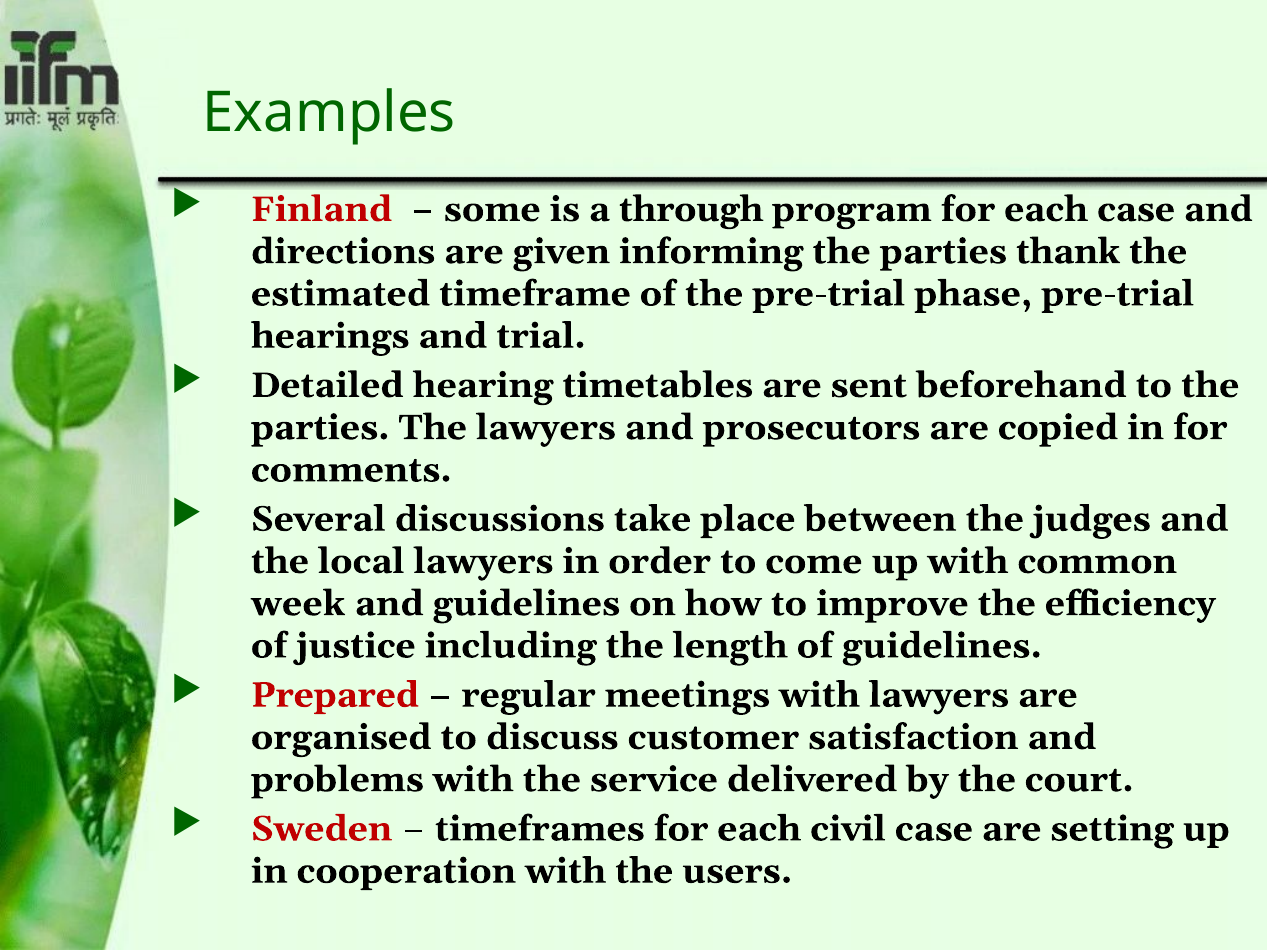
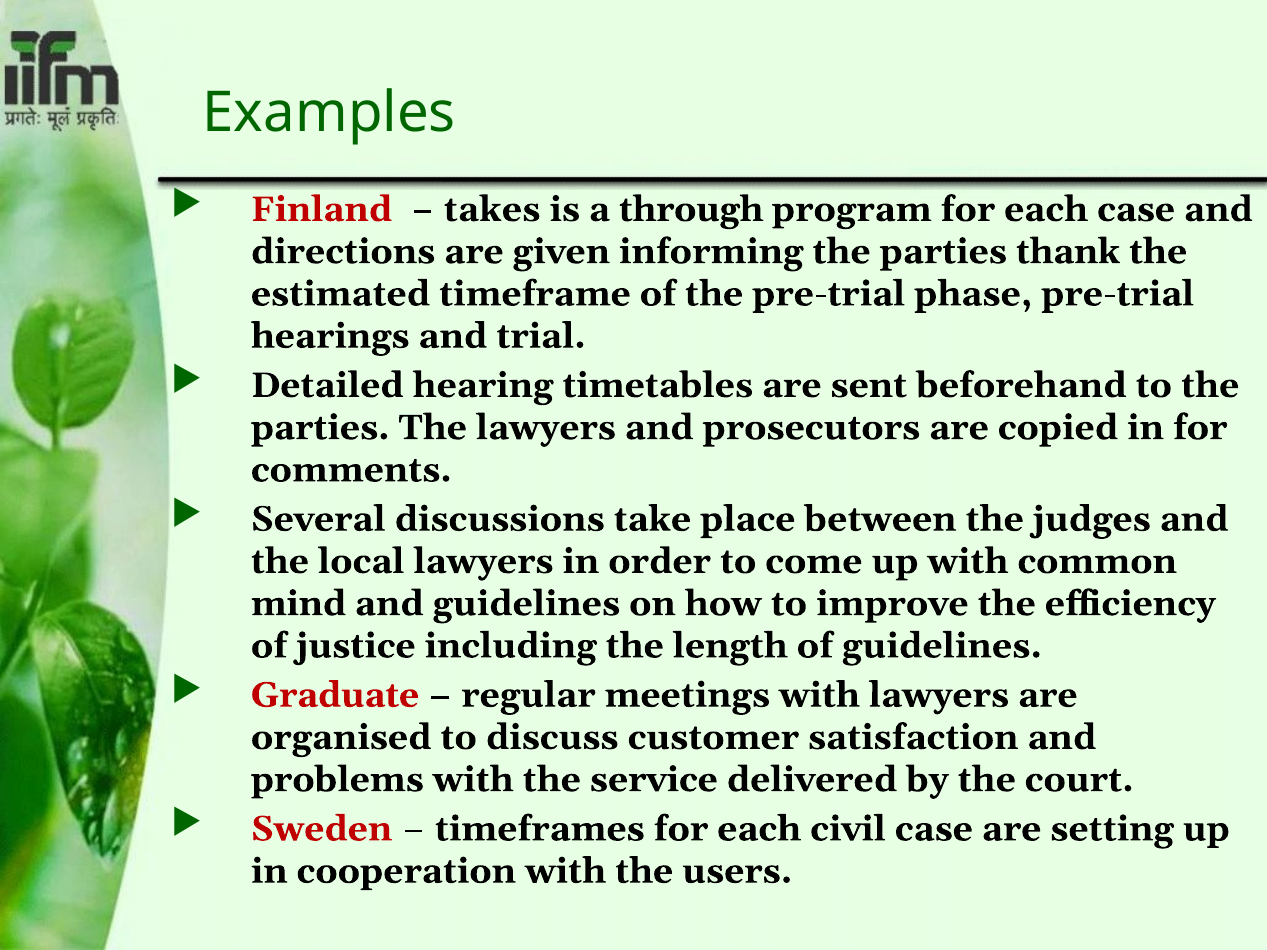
some: some -> takes (492, 209)
week: week -> mind (299, 604)
Prepared: Prepared -> Graduate (335, 695)
